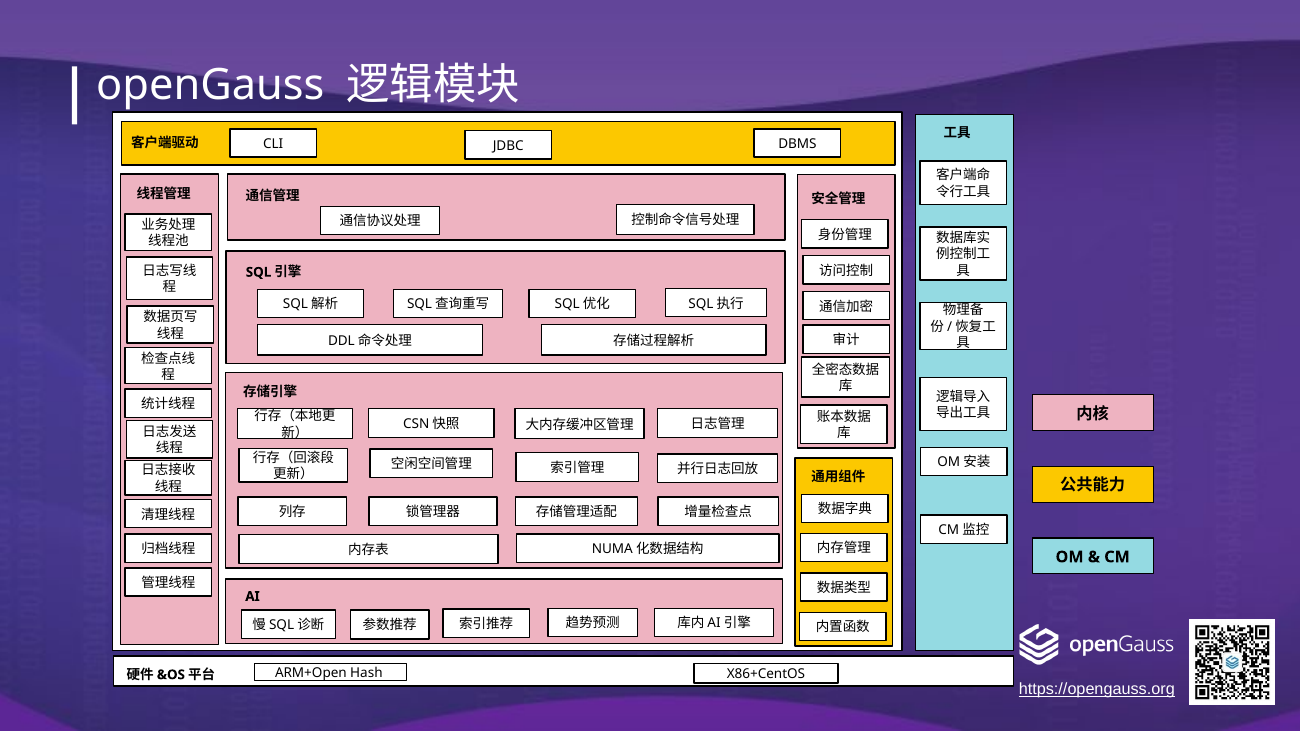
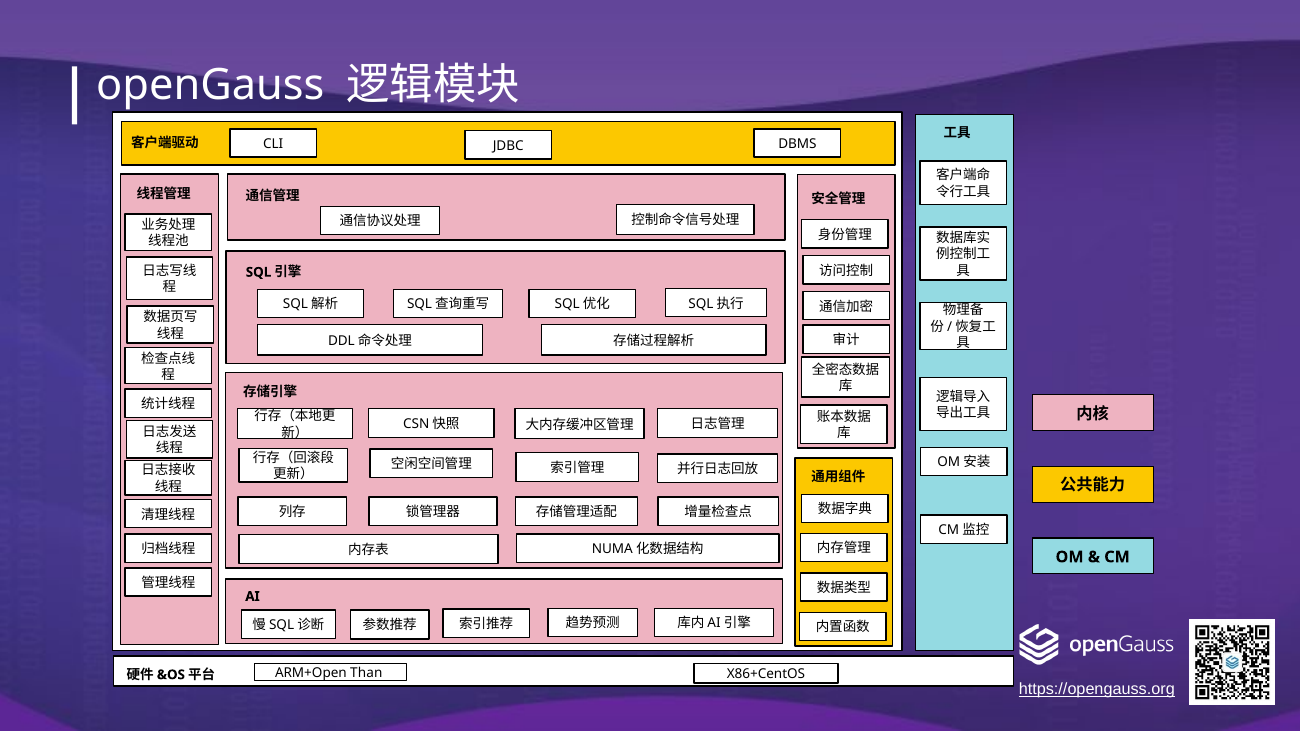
Hash: Hash -> Than (366, 673)
